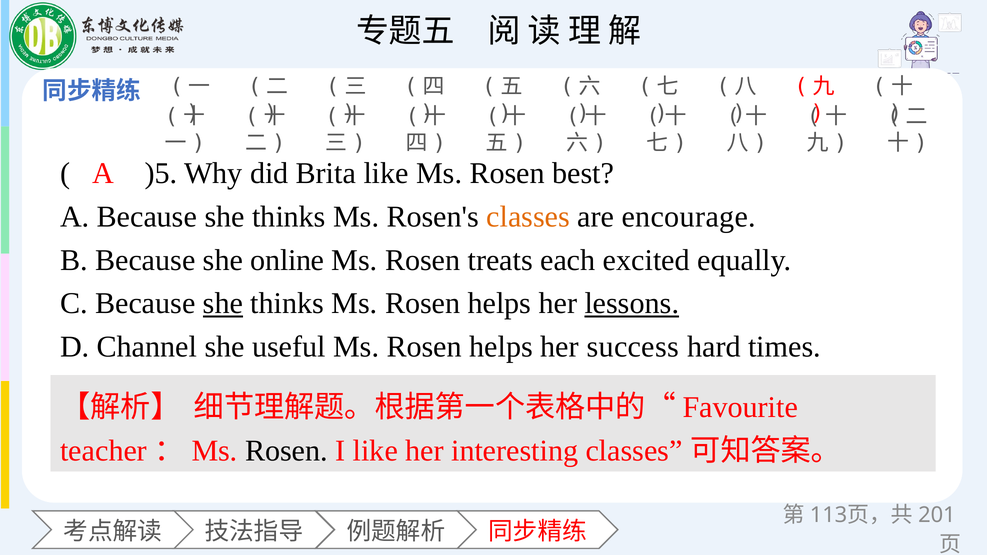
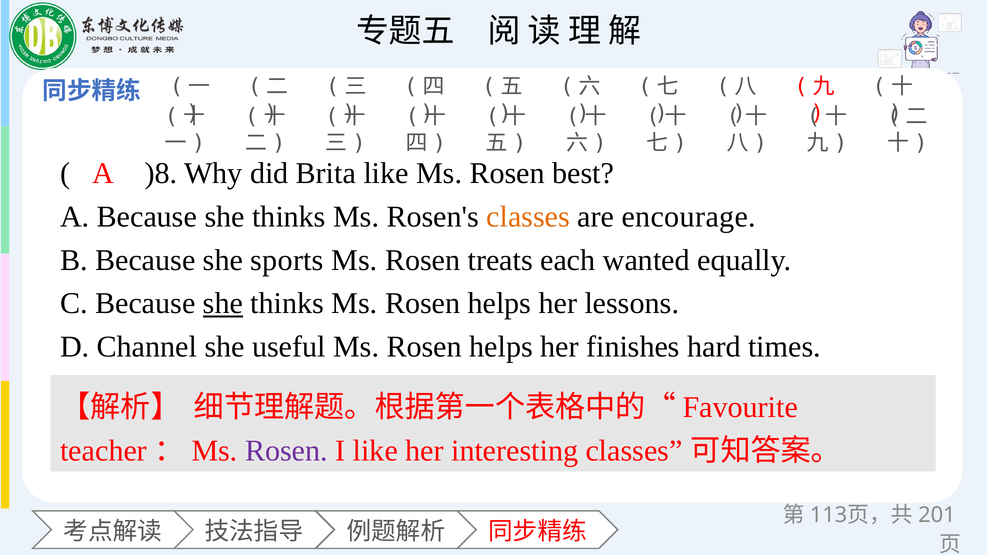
)5: )5 -> )8 (161, 173)
online: online -> sports (287, 260)
excited: excited -> wanted (646, 260)
lessons underline: present -> none (632, 304)
success: success -> finishes (633, 347)
Rosen colour: black -> purple (286, 451)
